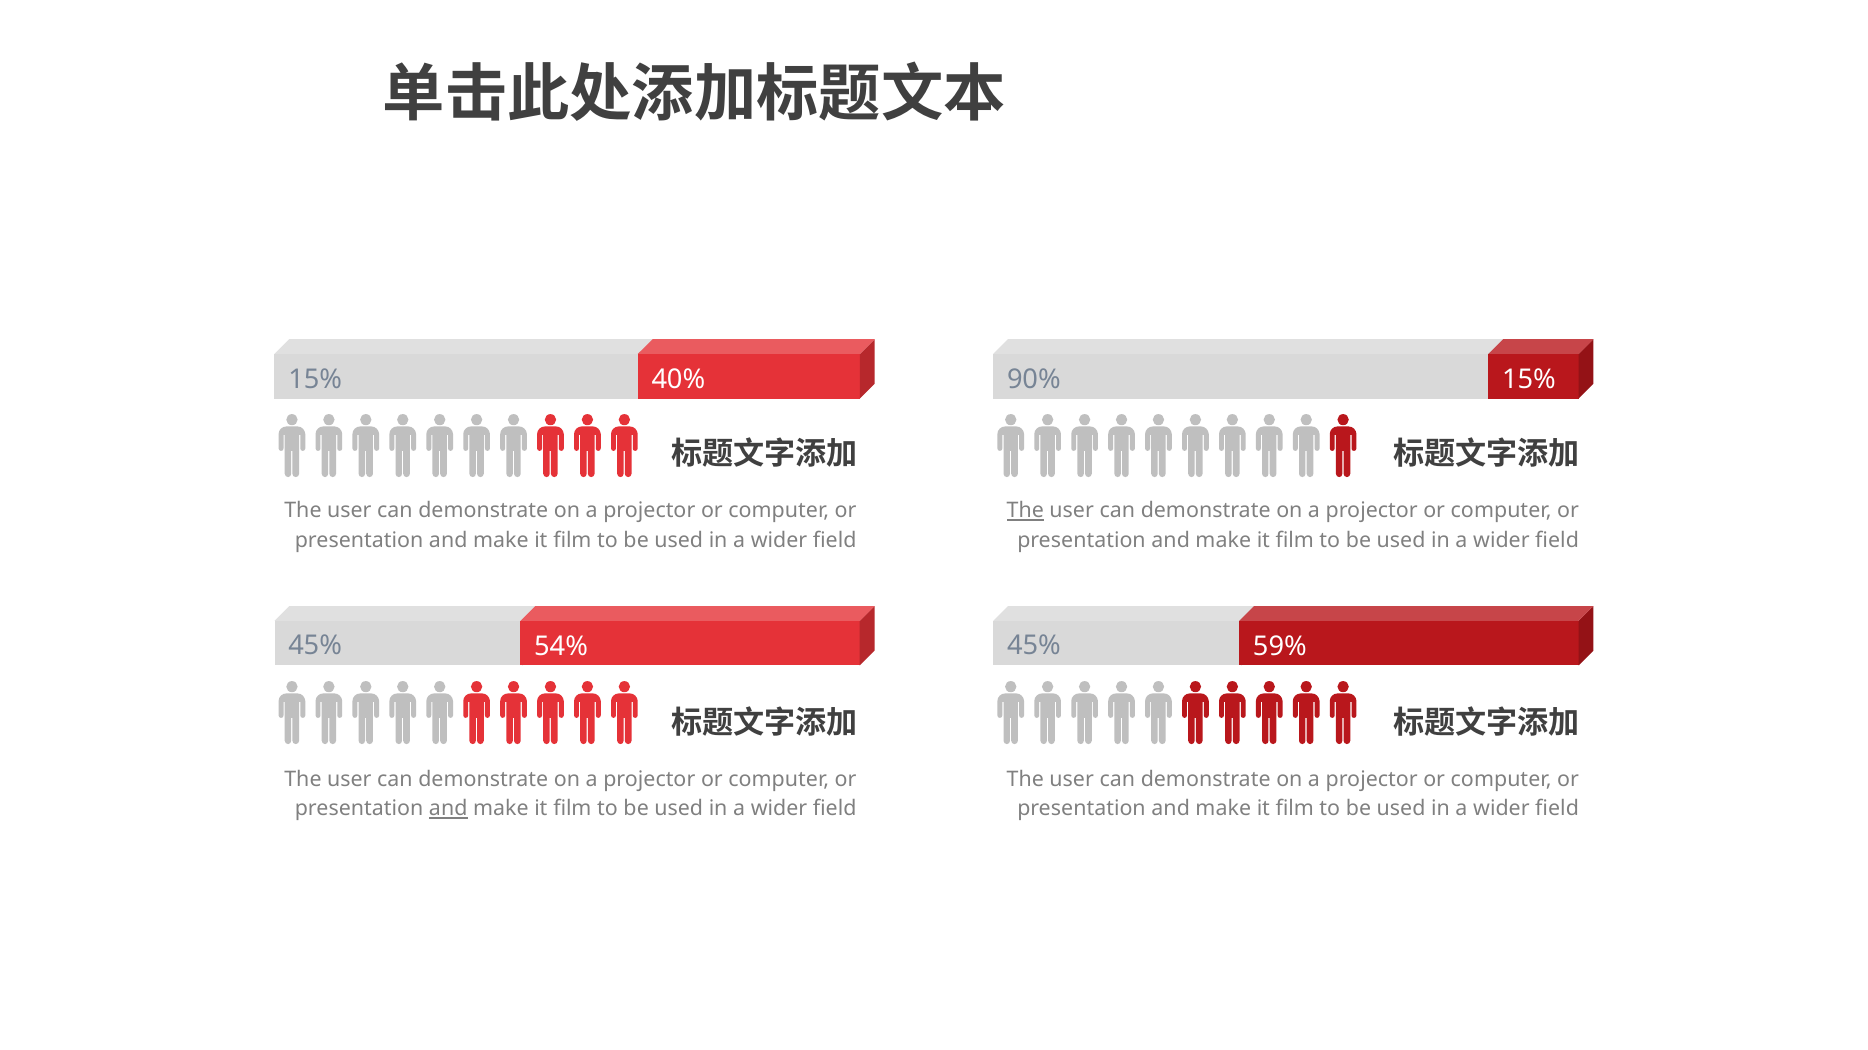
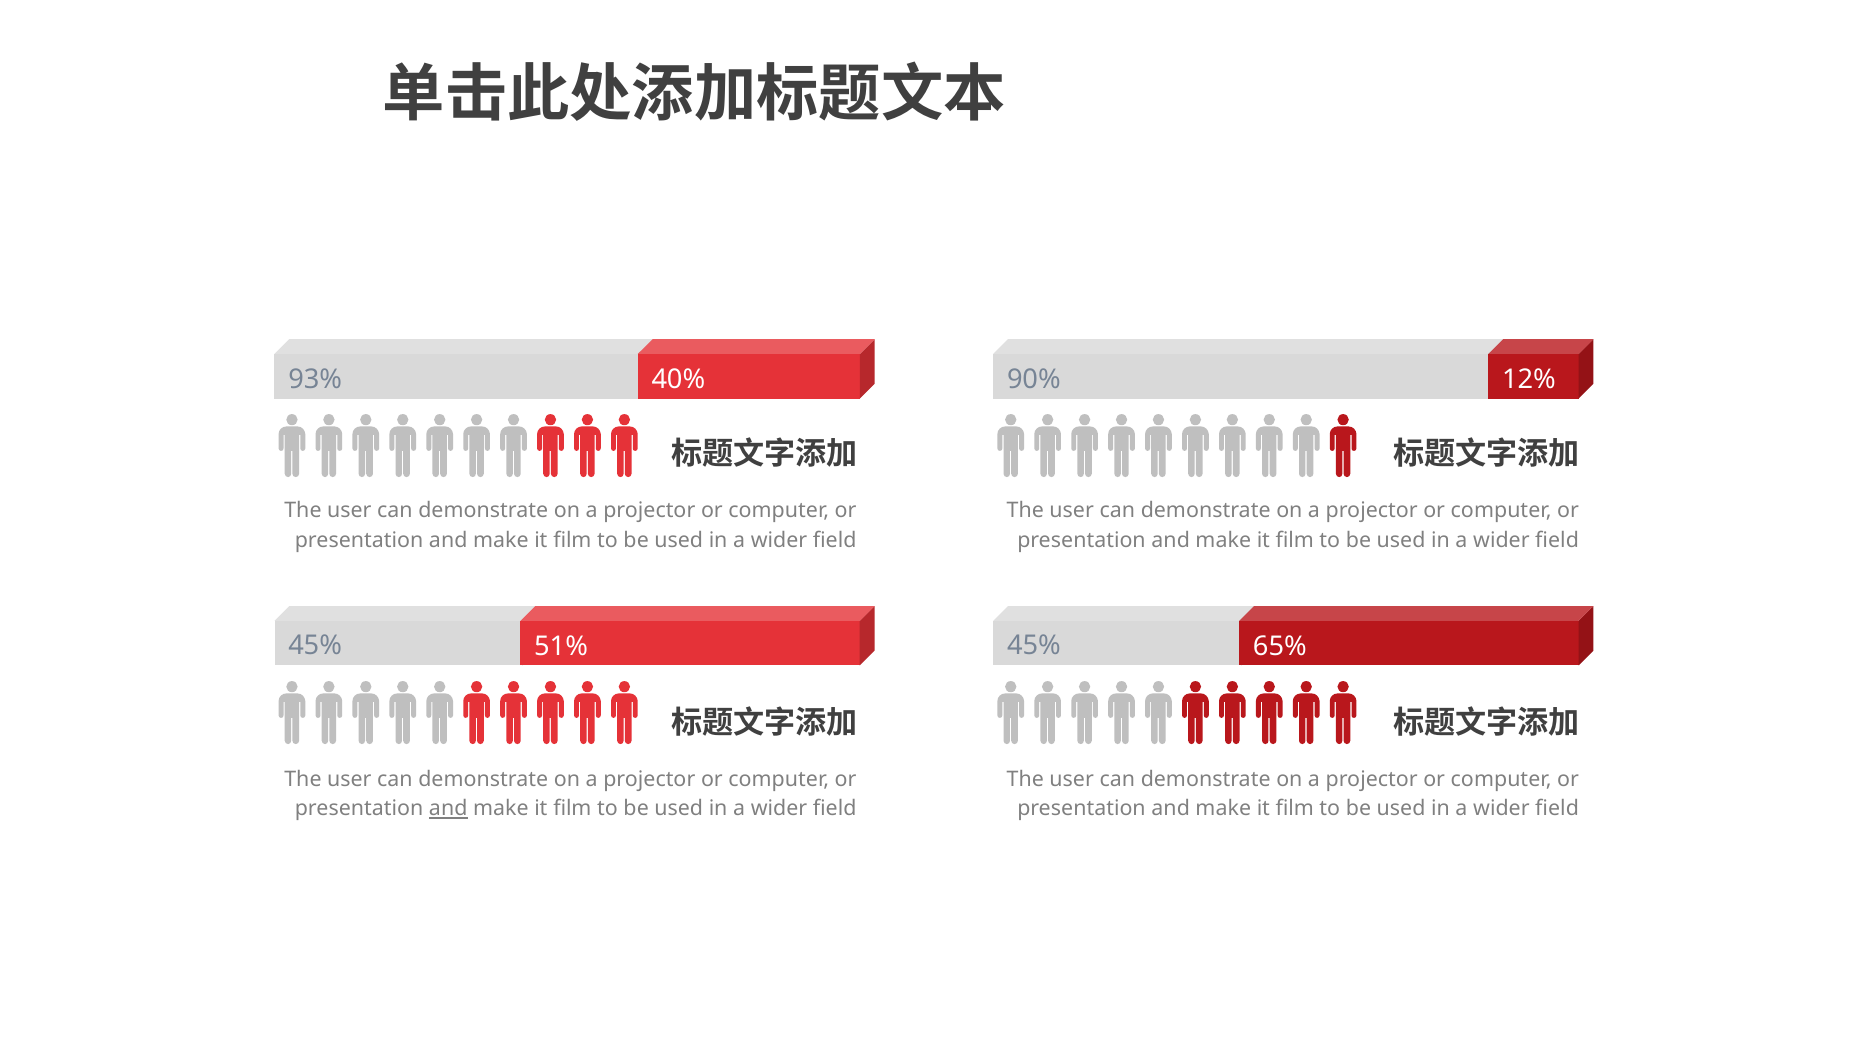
15%: 15% -> 93% (315, 379)
90% 15%: 15% -> 12% (1529, 379)
The underline: present -> none (1025, 511)
54%: 54% -> 51% (561, 646)
59%: 59% -> 65% (1280, 646)
